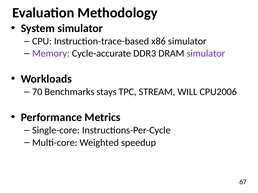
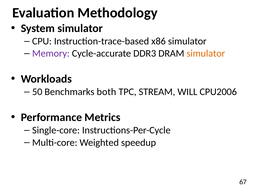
simulator colour: purple -> orange (206, 54)
70: 70 -> 50 (37, 92)
stays: stays -> both (106, 92)
